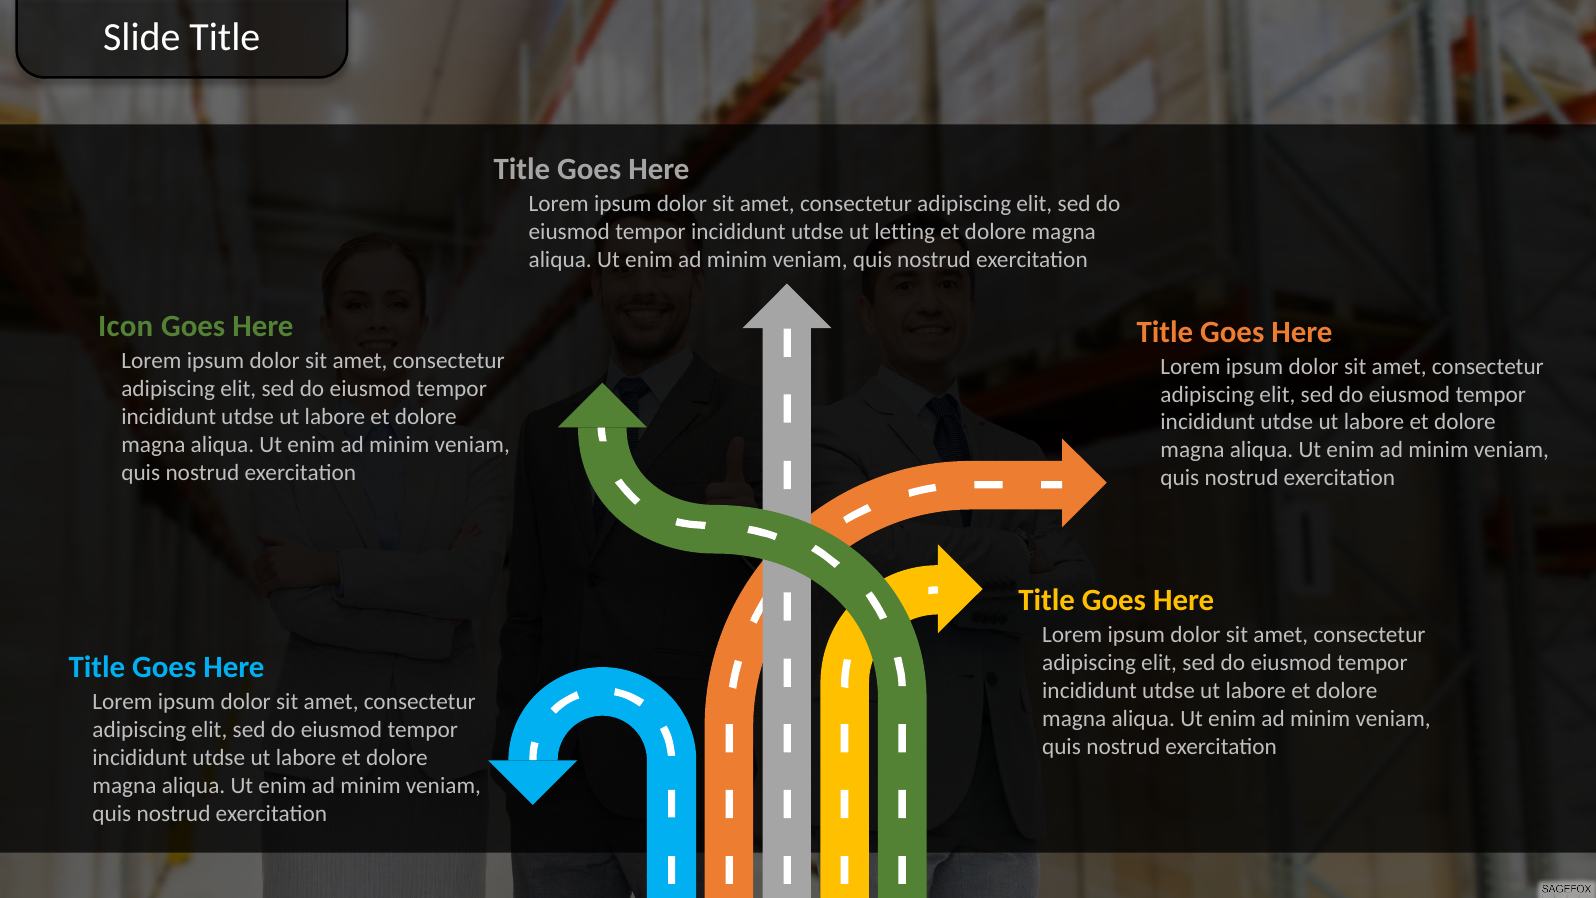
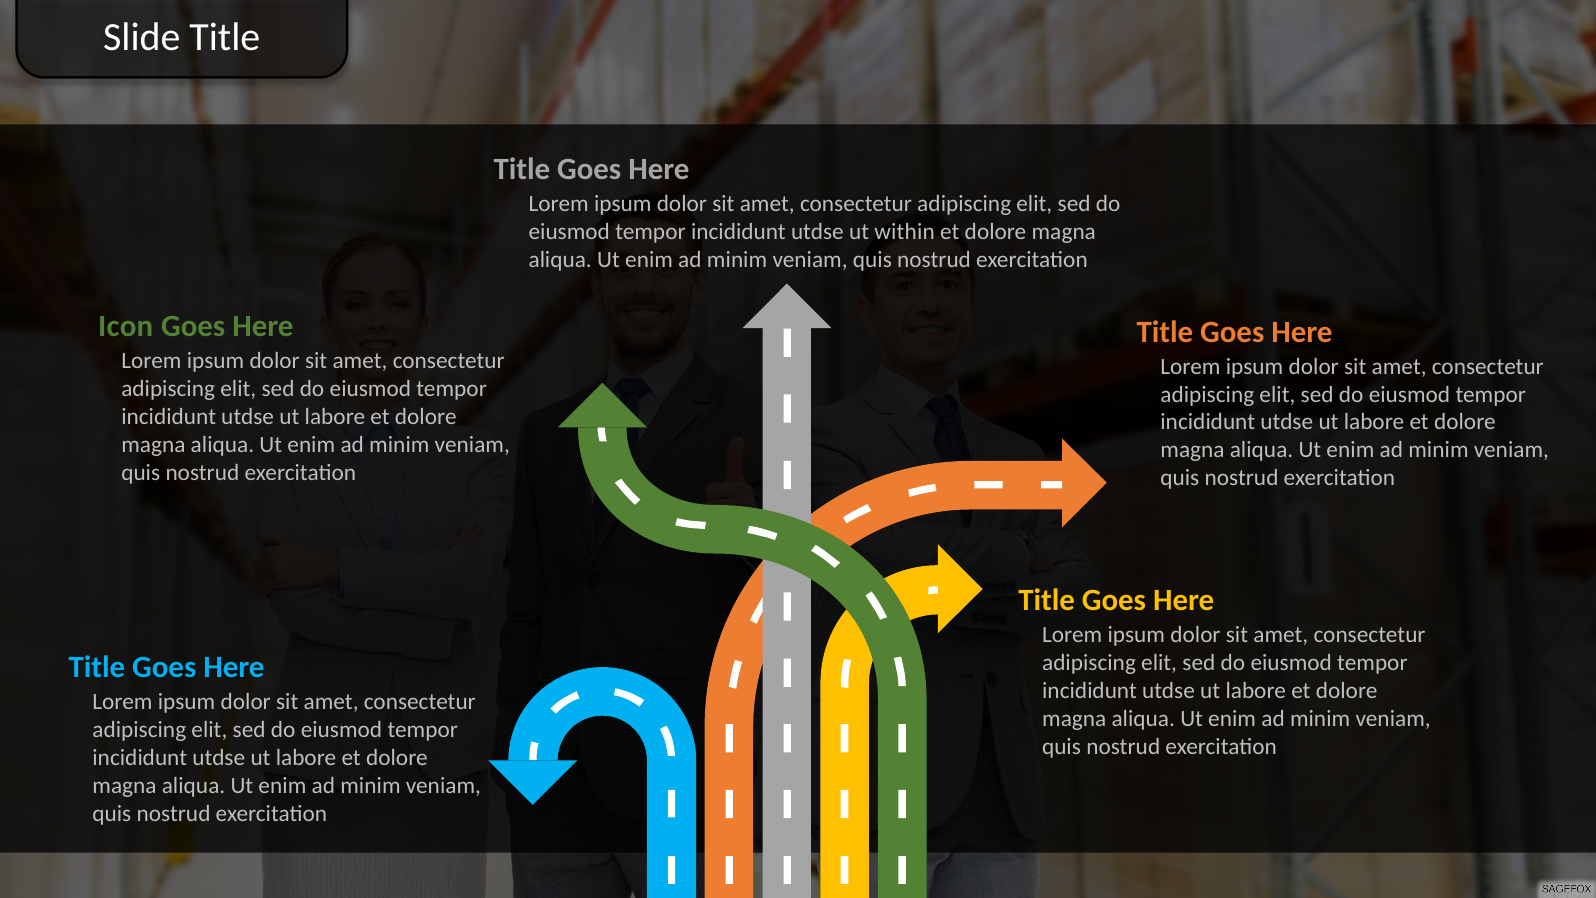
letting: letting -> within (905, 232)
